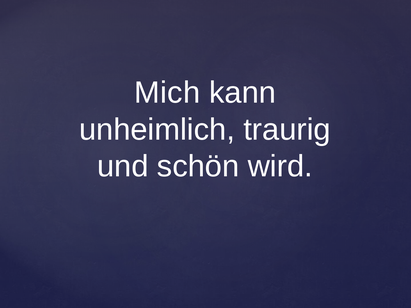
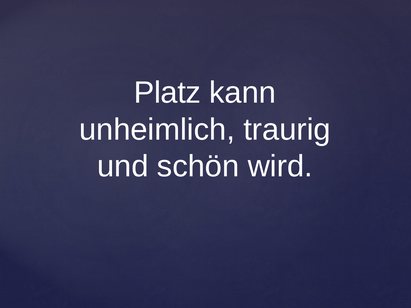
Mich: Mich -> Platz (167, 93)
